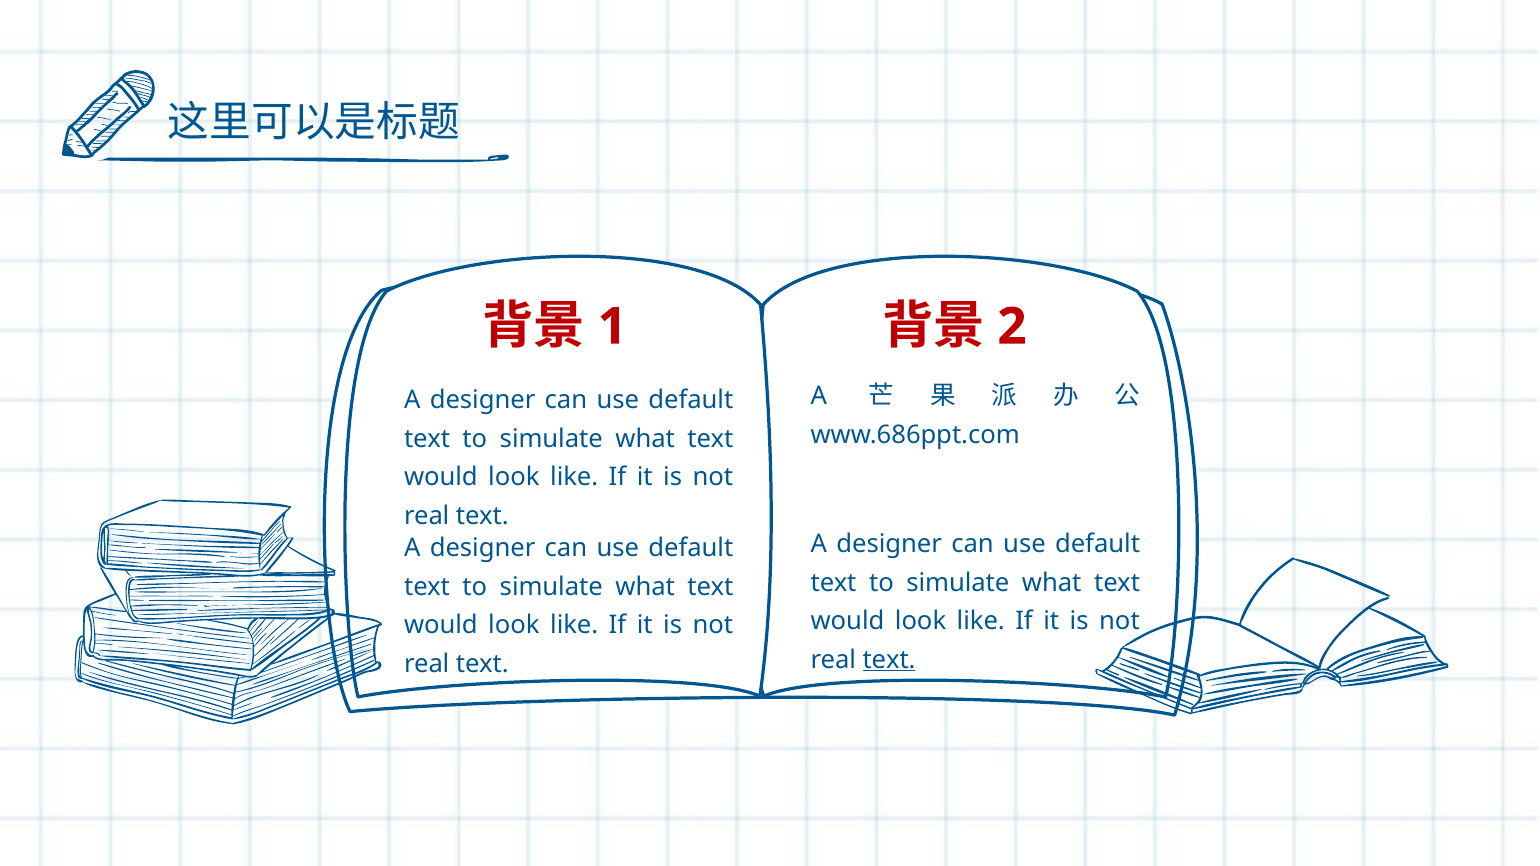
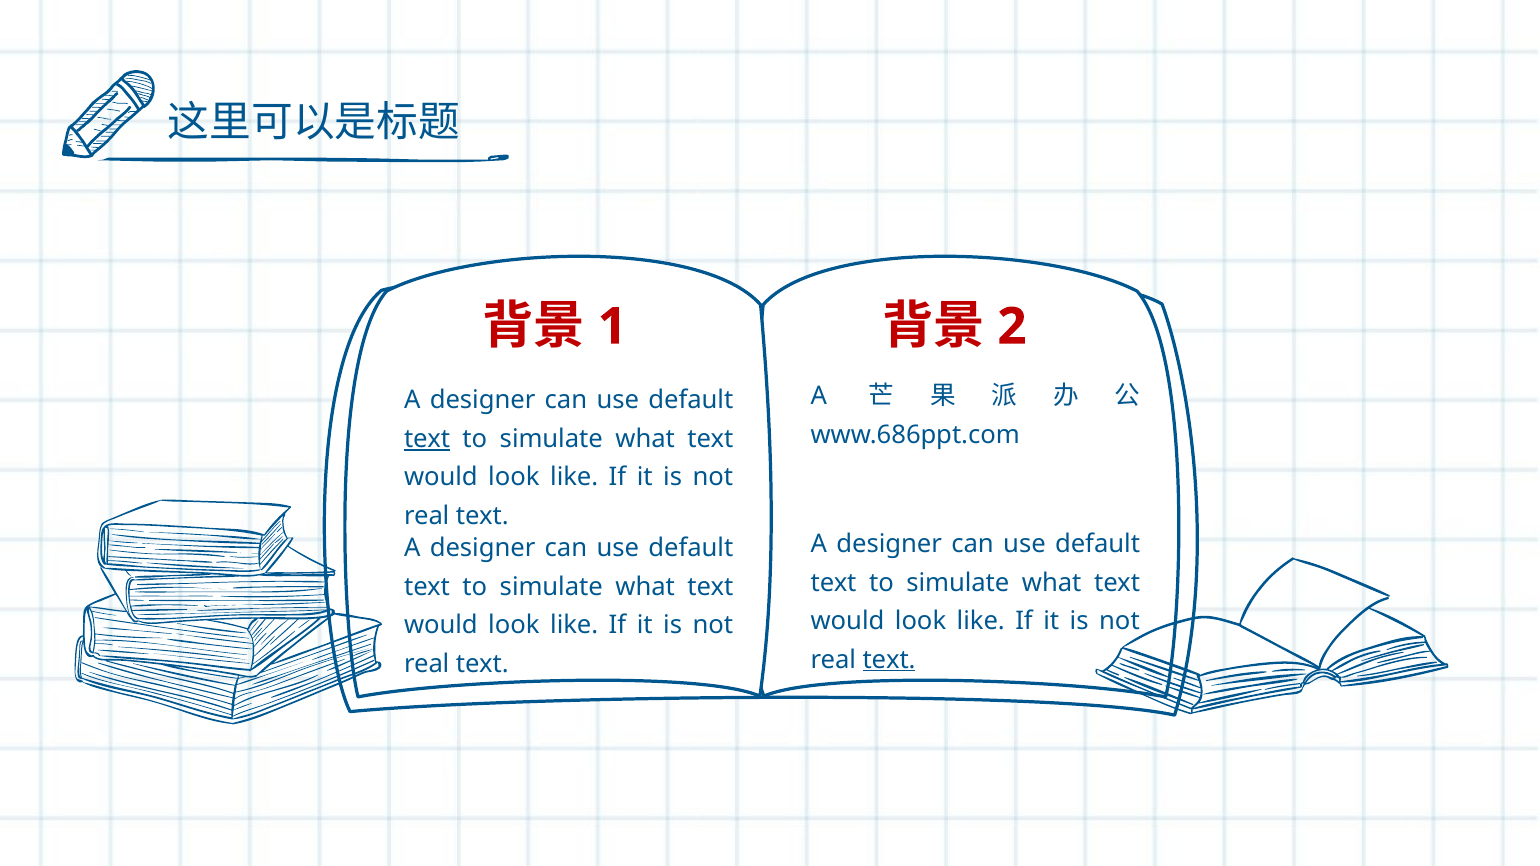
text underline: none -> present (427, 439)
